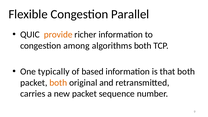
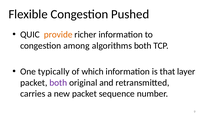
Parallel: Parallel -> Pushed (130, 14)
based: based -> which (93, 72)
that both: both -> layer (186, 72)
both colour: orange -> purple (58, 83)
